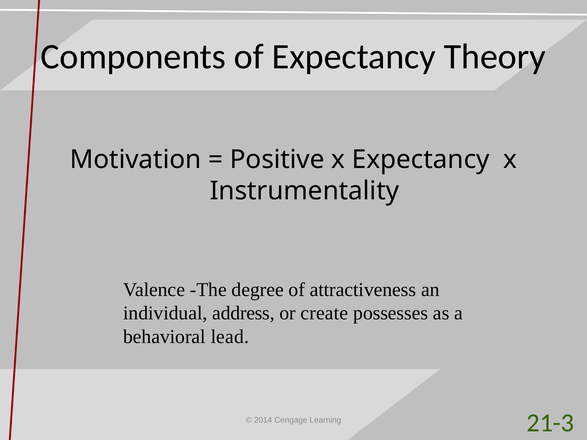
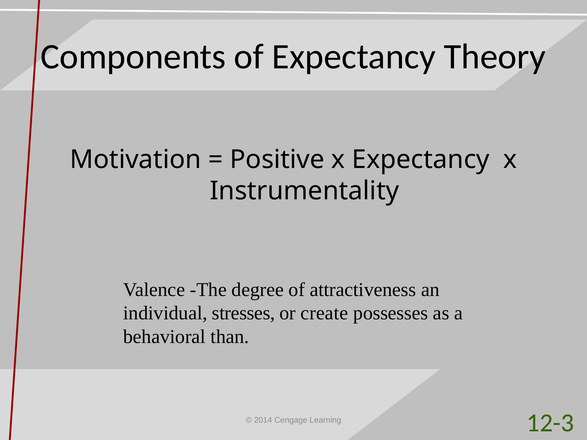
address: address -> stresses (243, 313)
lead: lead -> than (230, 337)
21-3: 21-3 -> 12-3 (550, 423)
